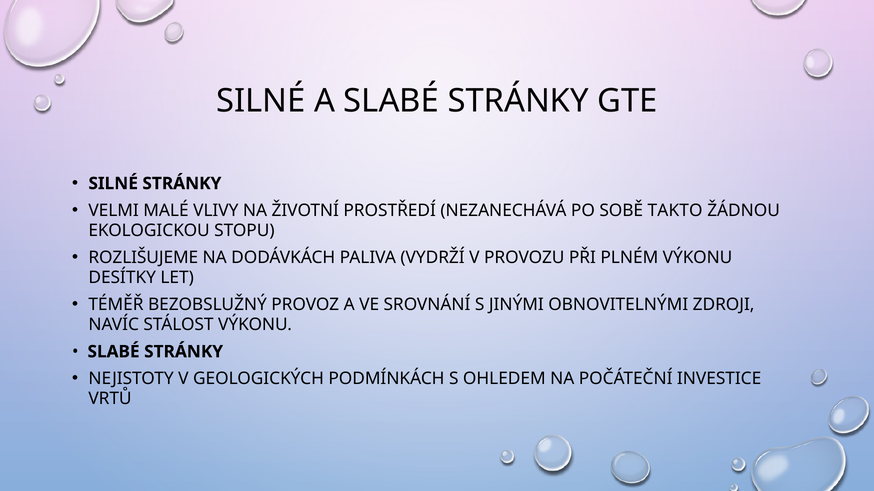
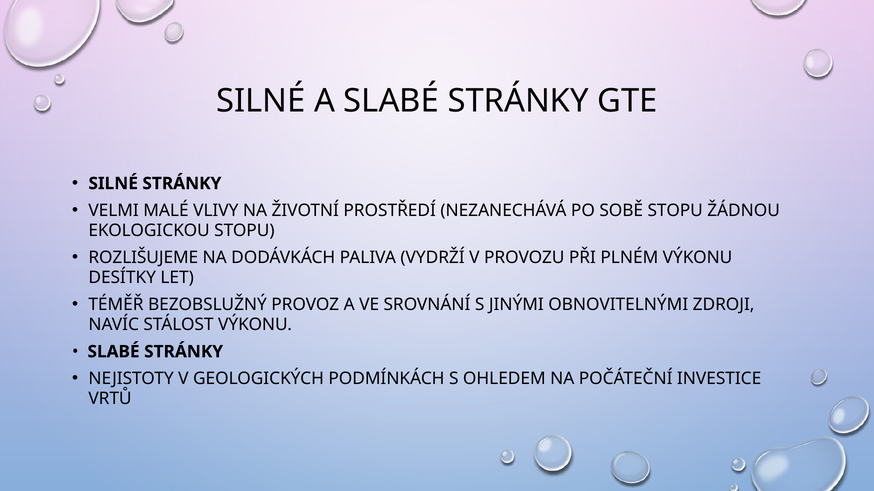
SOBĚ TAKTO: TAKTO -> STOPU (675, 211)
